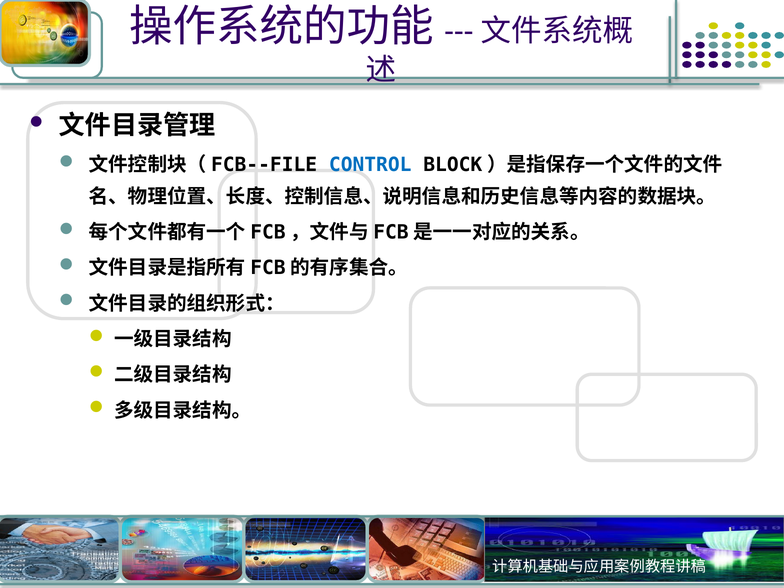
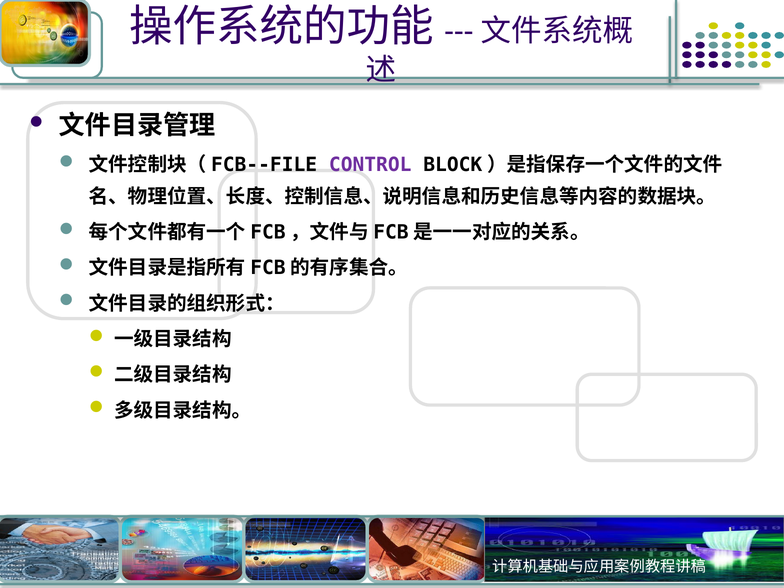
CONTROL colour: blue -> purple (370, 165)
